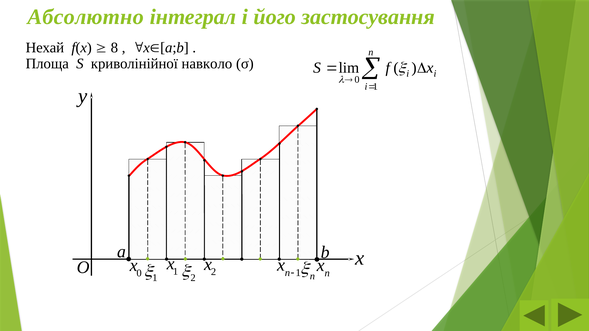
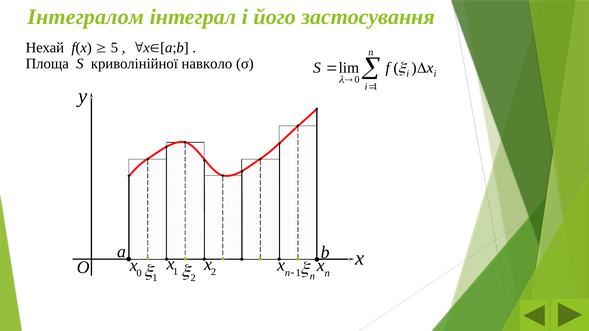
Абсолютно: Абсолютно -> Інтегралом (86, 17)
8: 8 -> 5 (114, 48)
